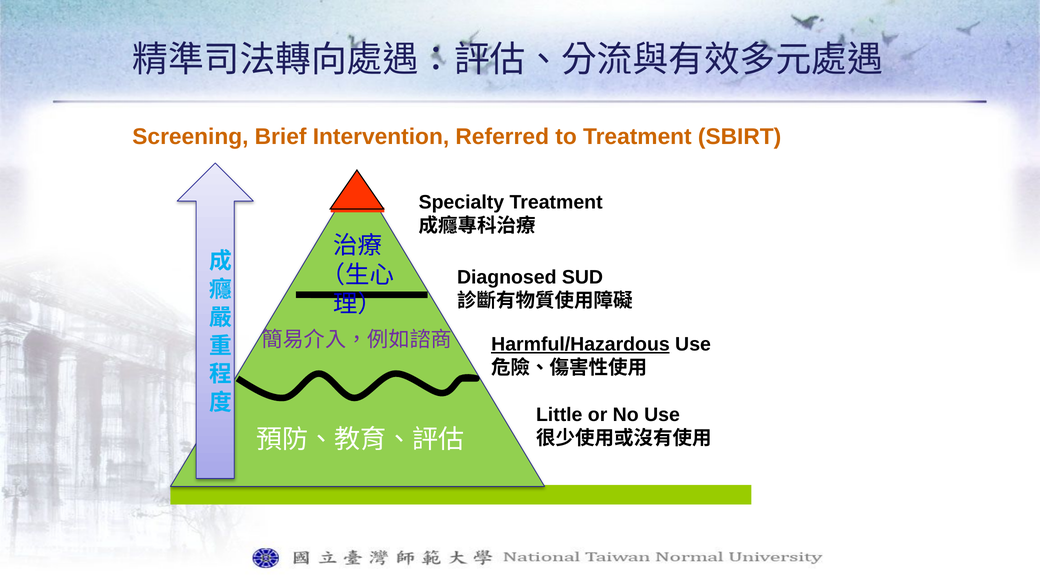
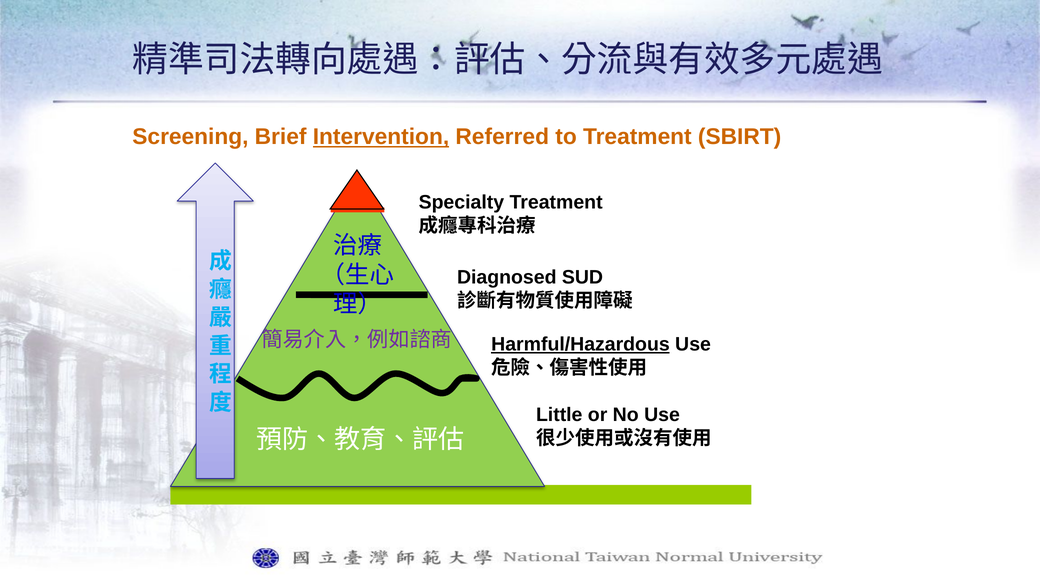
Intervention underline: none -> present (381, 137)
